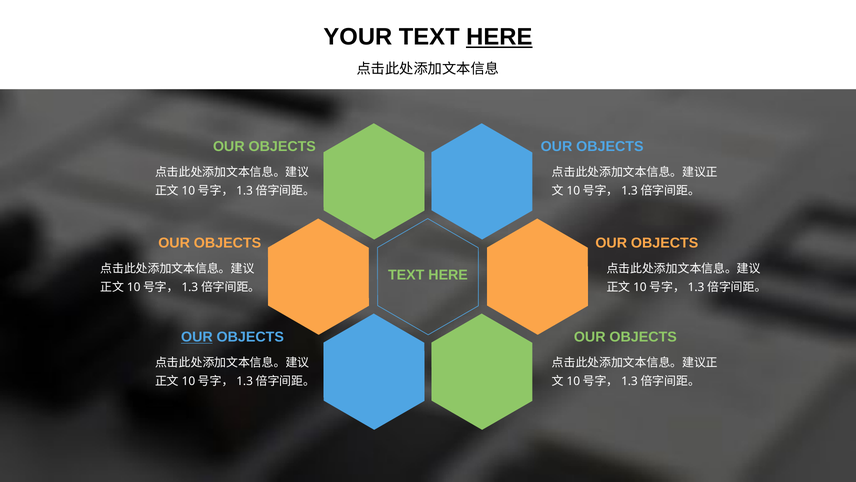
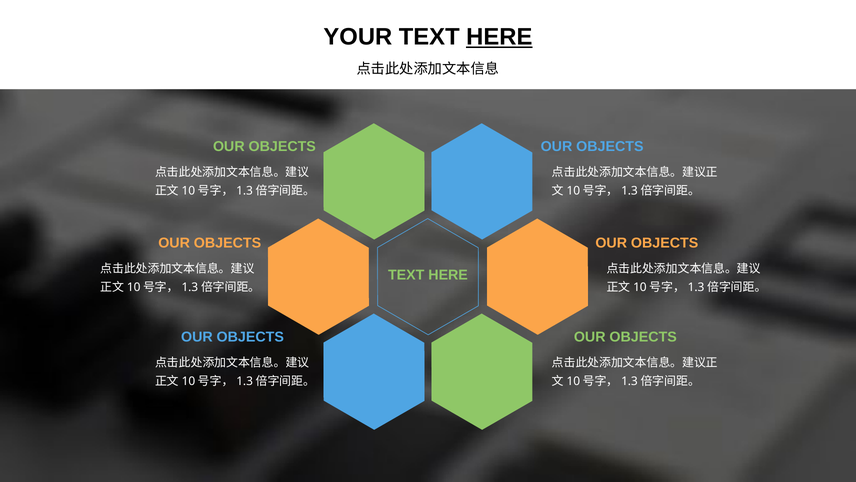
OUR underline: present -> none (197, 337)
